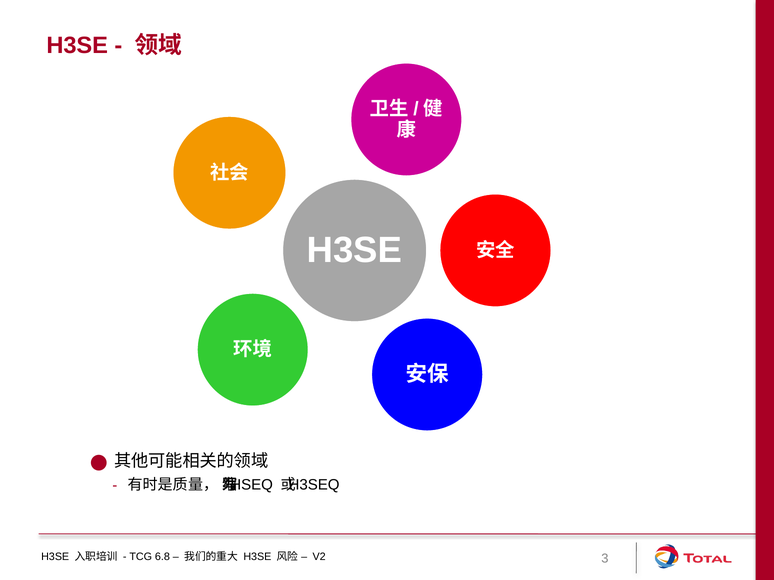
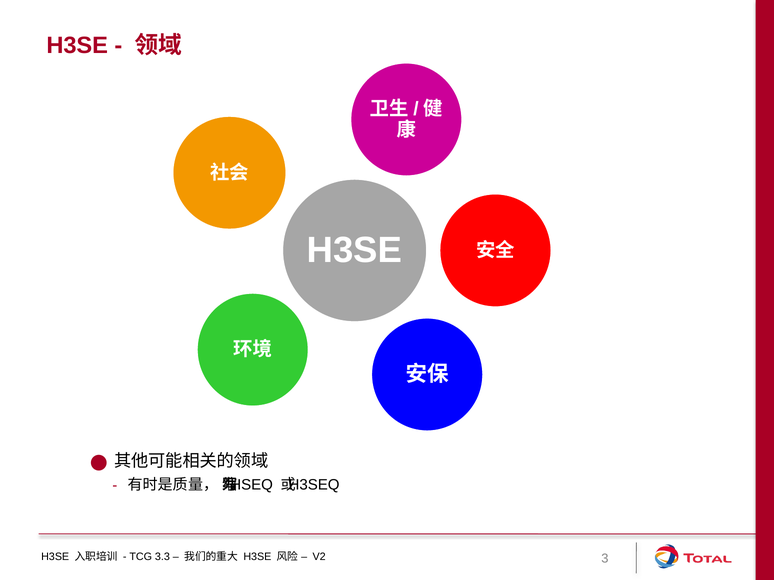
6.8: 6.8 -> 3.3 (162, 557)
